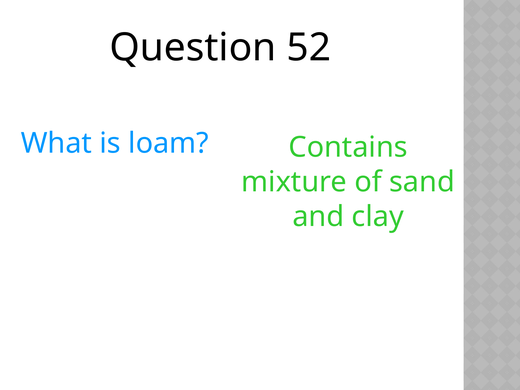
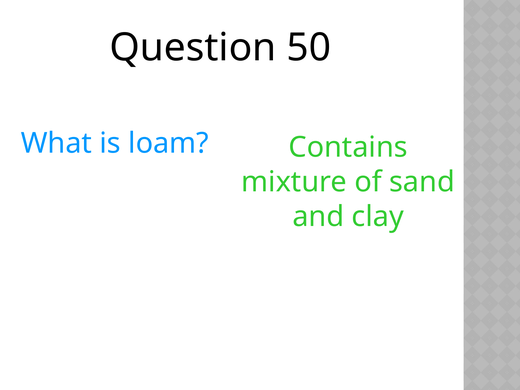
52: 52 -> 50 (309, 48)
